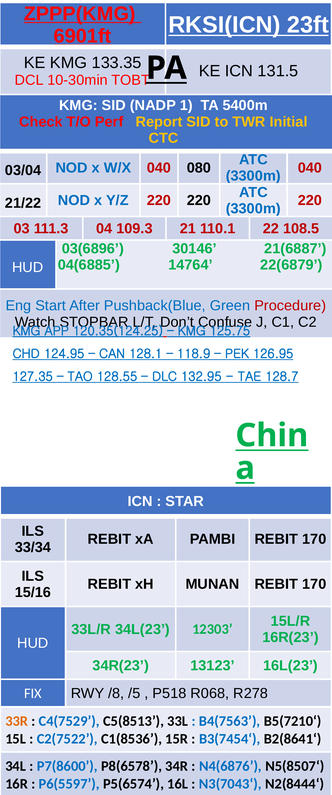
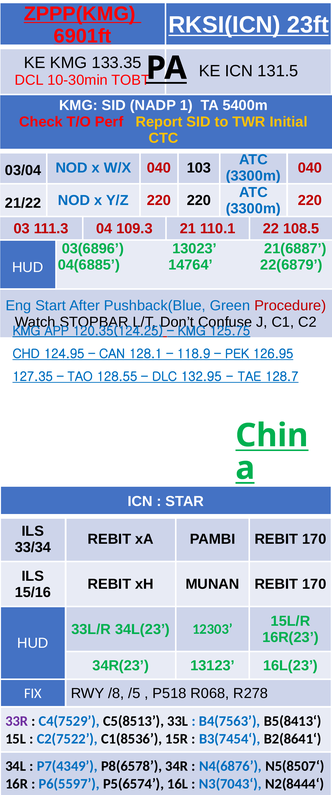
080: 080 -> 103 (199, 168)
30146: 30146 -> 13023 (194, 248)
33R colour: orange -> purple (17, 721)
B5(7210‘: B5(7210‘ -> B5(8413‘ (293, 721)
P7(8600: P7(8600 -> P7(4349 (67, 766)
